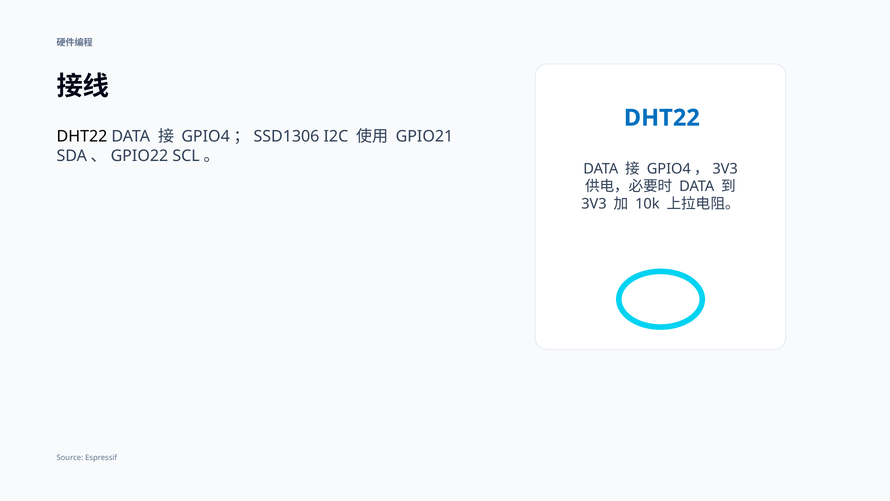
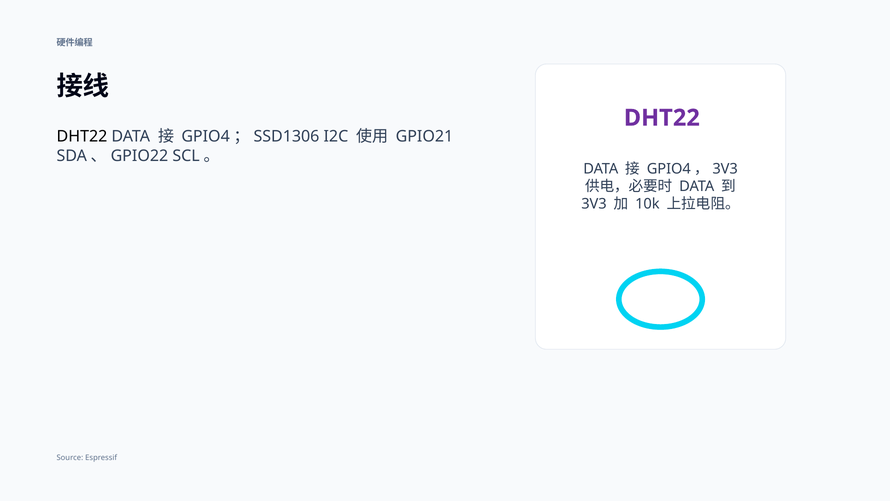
DHT22 colour: blue -> purple (662, 118)
